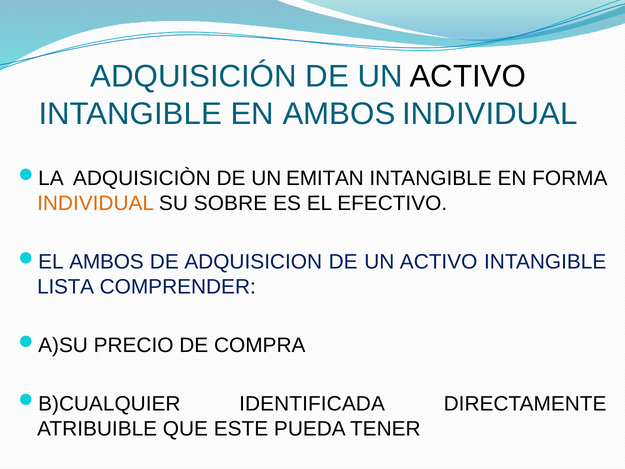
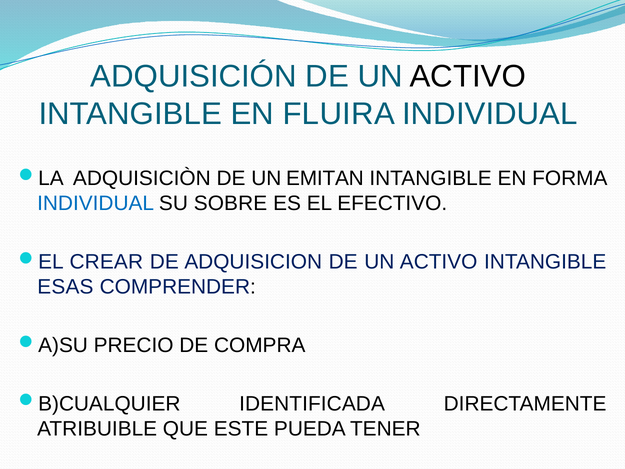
EN AMBOS: AMBOS -> FLUIRA (339, 114)
INDIVIDUAL colour: orange -> blue (96, 203)
AMBOS: AMBOS -> CREAR (106, 262)
LISTA: LISTA -> ESAS (65, 287)
